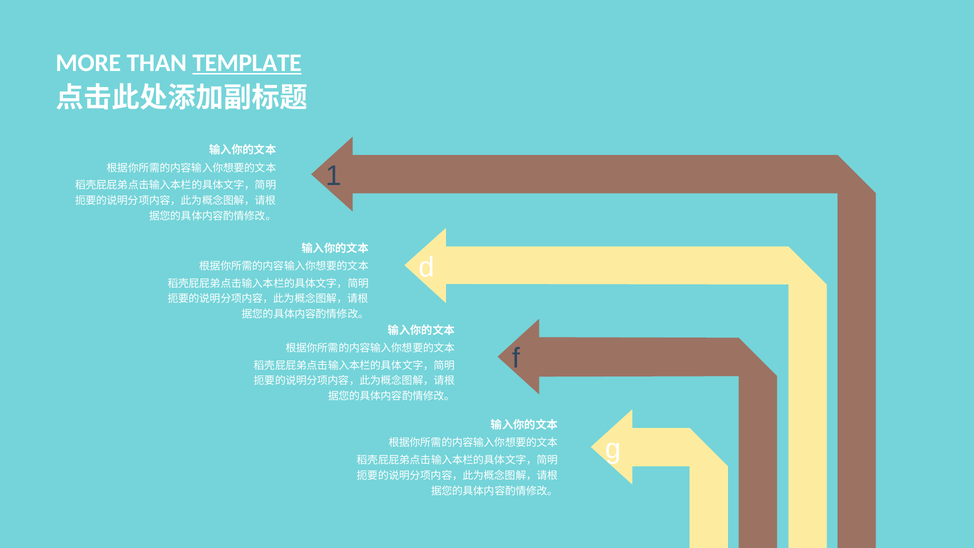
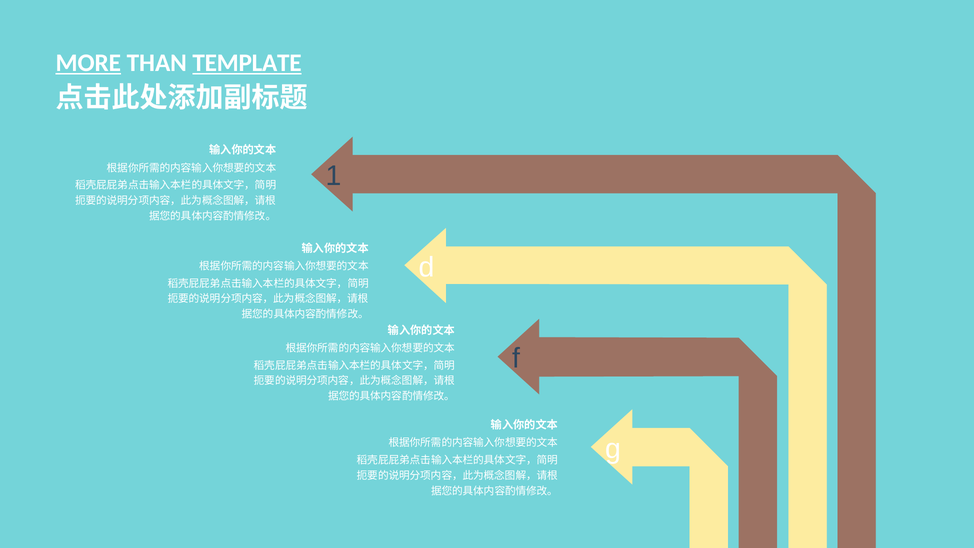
MORE underline: none -> present (88, 63)
